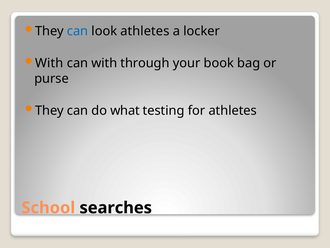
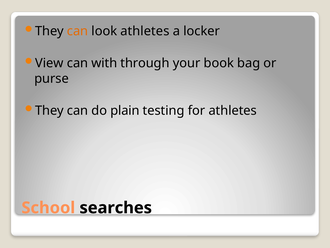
can colour: blue -> orange (78, 31)
With: With -> View (49, 63)
what: what -> plain (125, 110)
